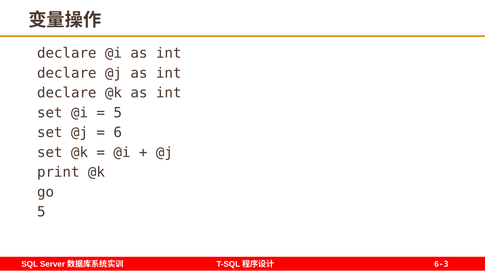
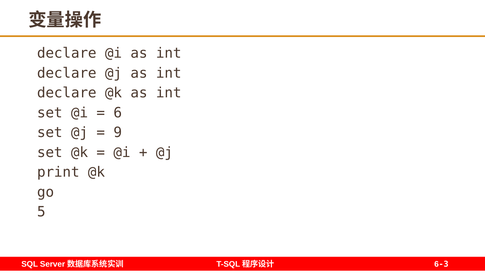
5: 5 -> 6 (118, 113)
6: 6 -> 9 (118, 132)
